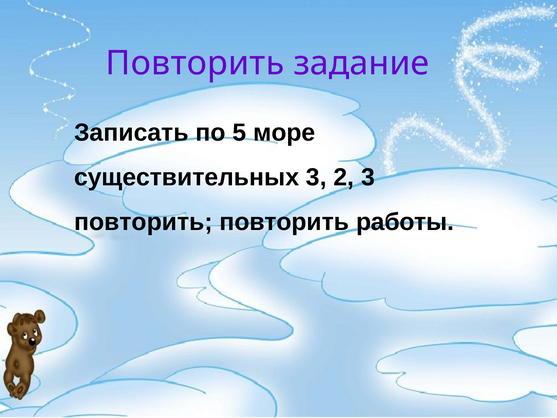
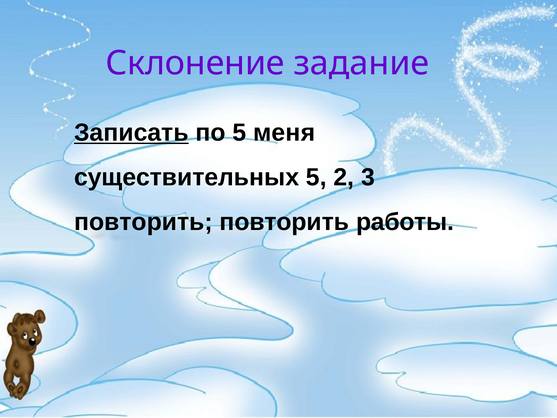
Повторить: Повторить -> Склонение (195, 63)
Записать underline: none -> present (131, 133)
море: море -> меня (284, 133)
существительных 3: 3 -> 5 (316, 177)
